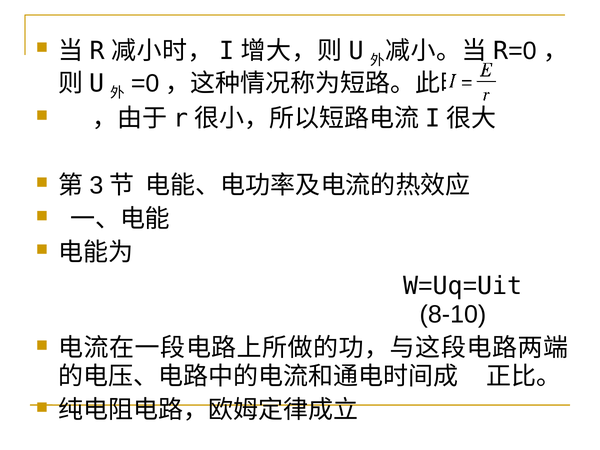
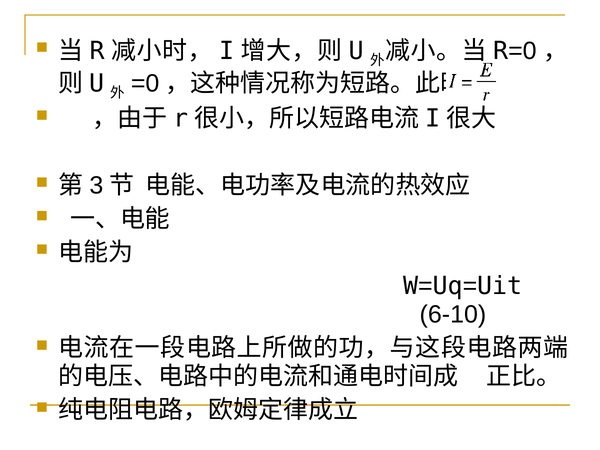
8-10: 8-10 -> 6-10 (453, 315)
